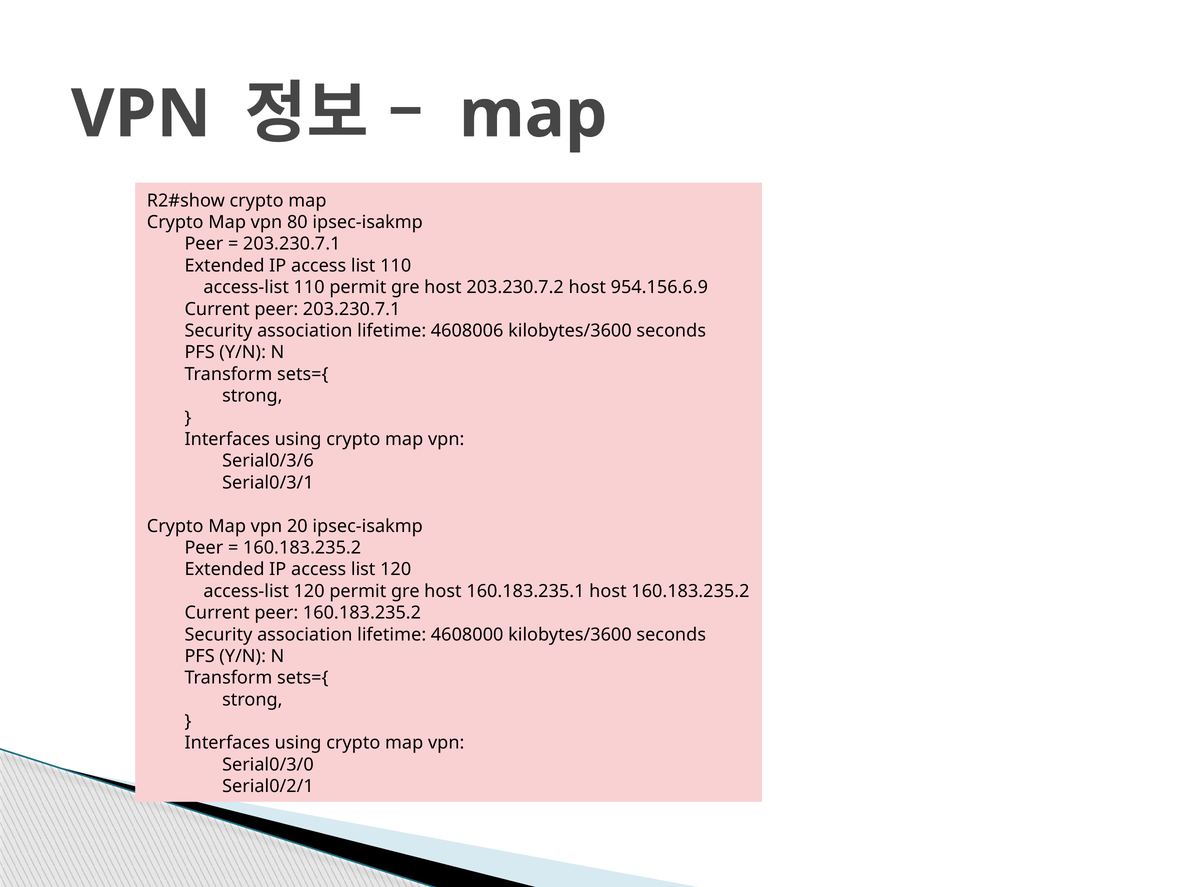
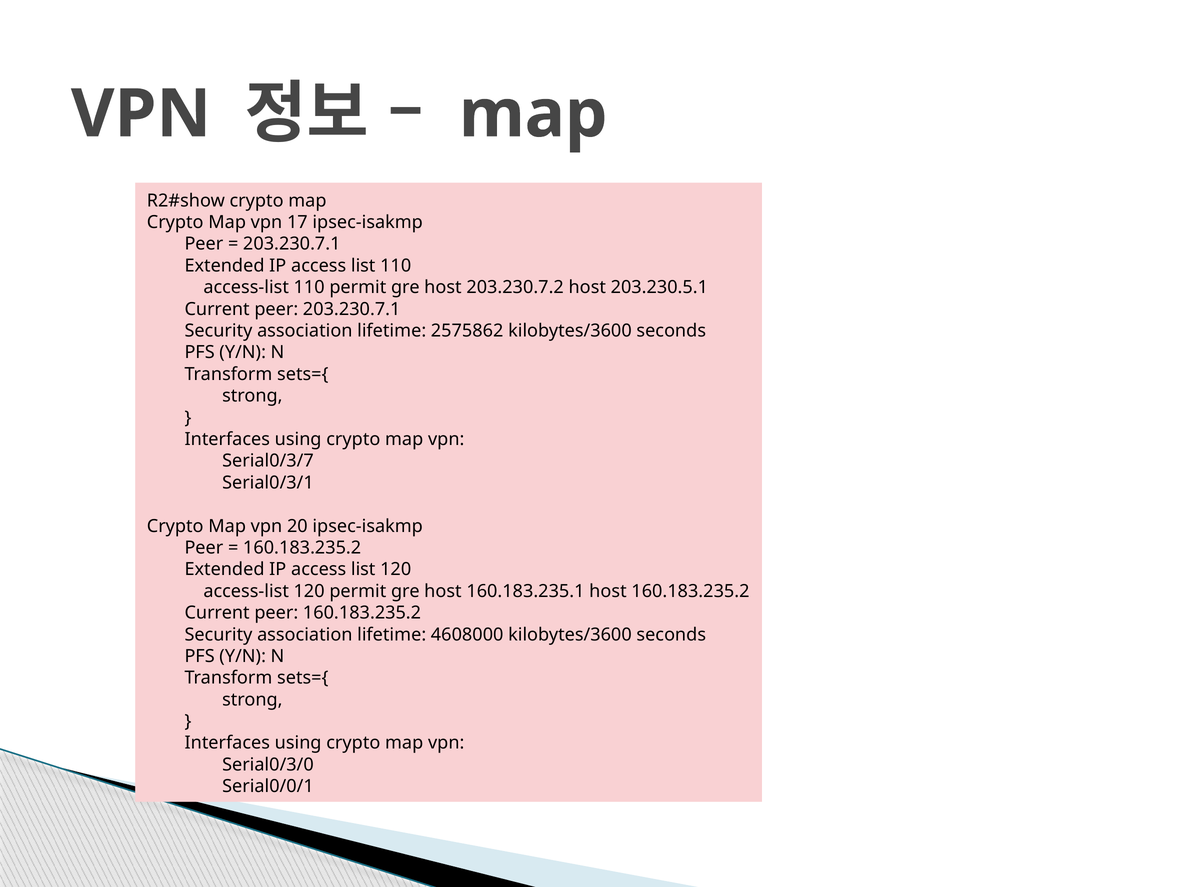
80: 80 -> 17 (297, 222)
954.156.6.9: 954.156.6.9 -> 203.230.5.1 (659, 287)
4608006: 4608006 -> 2575862 (467, 331)
Serial0/3/6: Serial0/3/6 -> Serial0/3/7 (268, 461)
Serial0/2/1: Serial0/2/1 -> Serial0/0/1 (268, 787)
